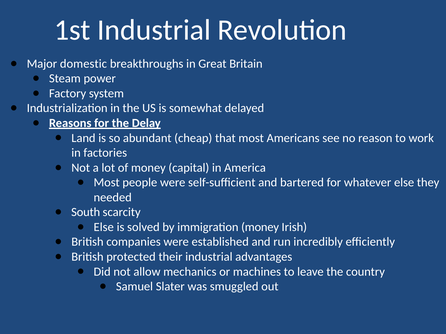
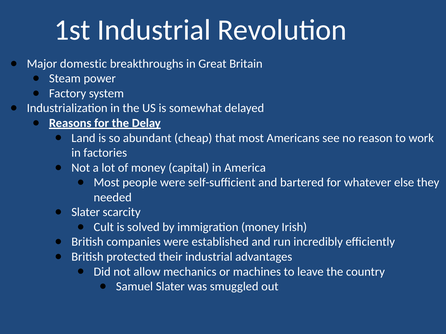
South: South -> Slater (86, 213)
Else: Else -> Cult (104, 227)
